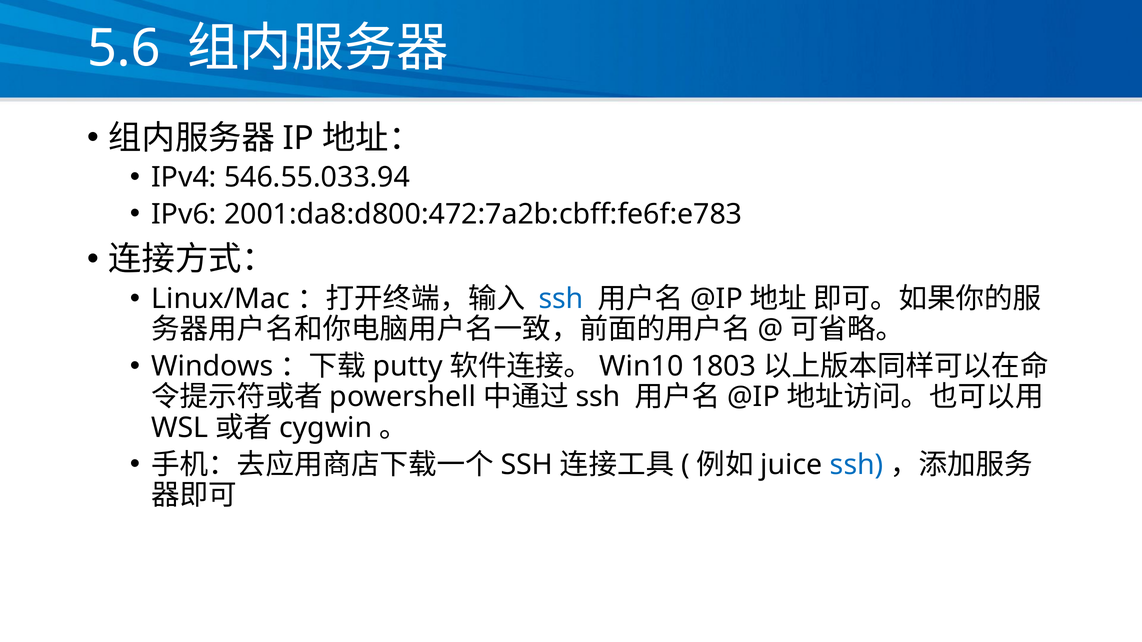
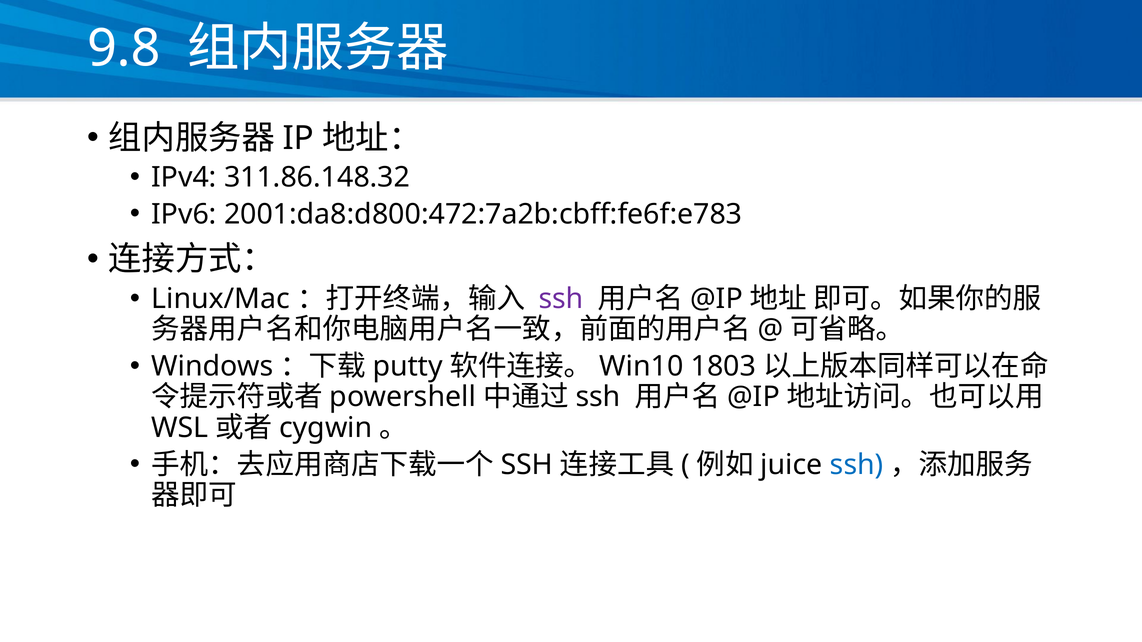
5.6: 5.6 -> 9.8 (124, 49)
546.55.033.94: 546.55.033.94 -> 311.86.148.32 (317, 178)
ssh colour: blue -> purple (561, 299)
